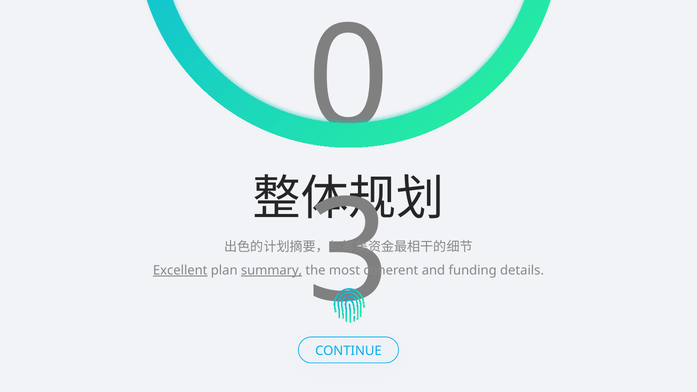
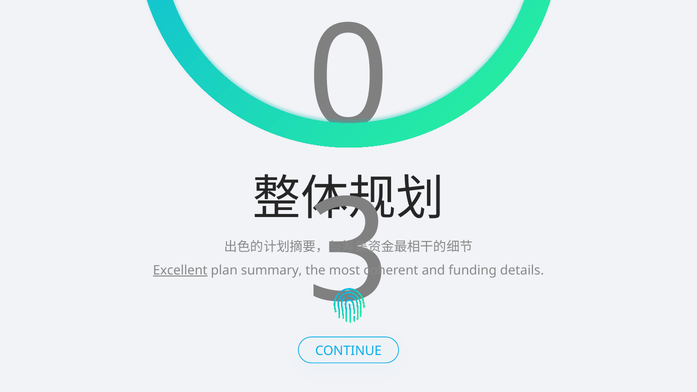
summary underline: present -> none (272, 270)
